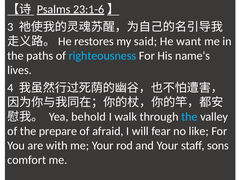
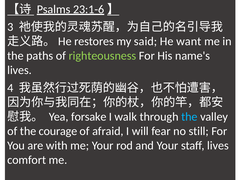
righteousness colour: light blue -> light green (102, 56)
behold: behold -> forsake (89, 117)
prepare: prepare -> courage (58, 131)
like: like -> still (199, 131)
staff sons: sons -> lives (218, 146)
